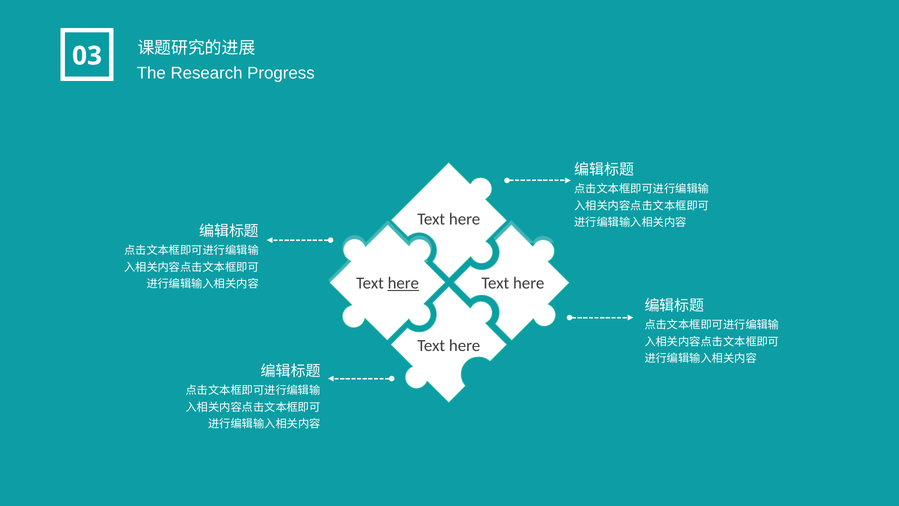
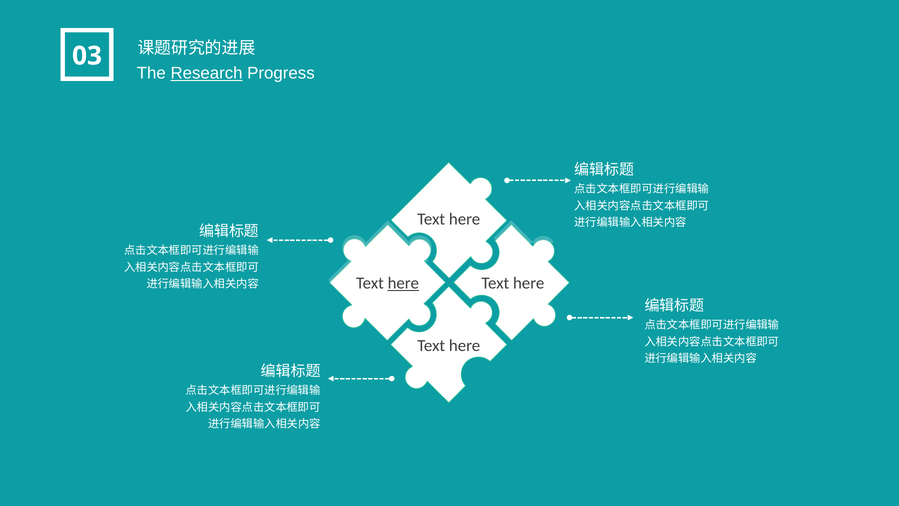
Research underline: none -> present (207, 73)
